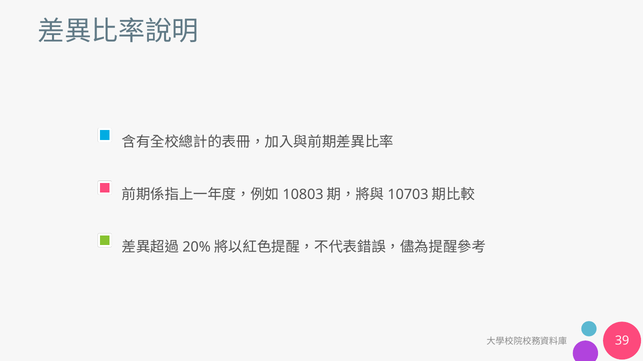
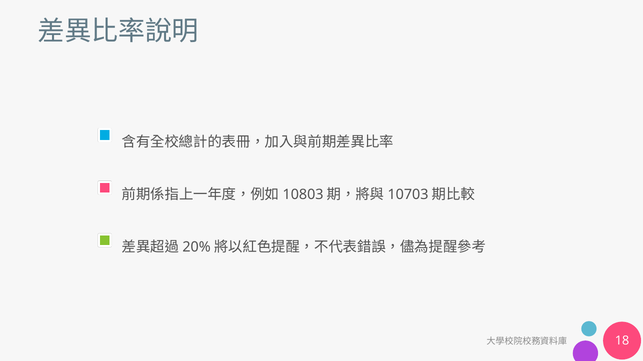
39: 39 -> 18 (622, 341)
